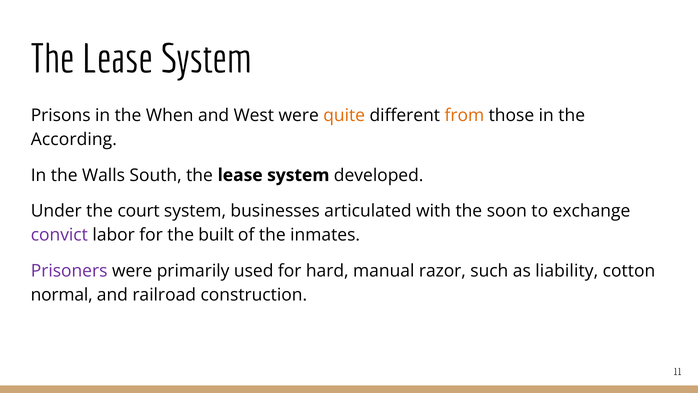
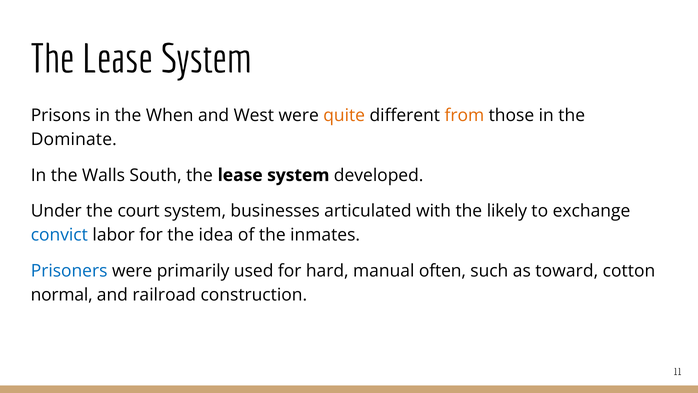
According: According -> Dominate (74, 139)
soon: soon -> likely (507, 211)
convict colour: purple -> blue (59, 235)
built: built -> idea (216, 235)
Prisoners colour: purple -> blue (69, 271)
razor: razor -> often (442, 271)
liability: liability -> toward (567, 271)
